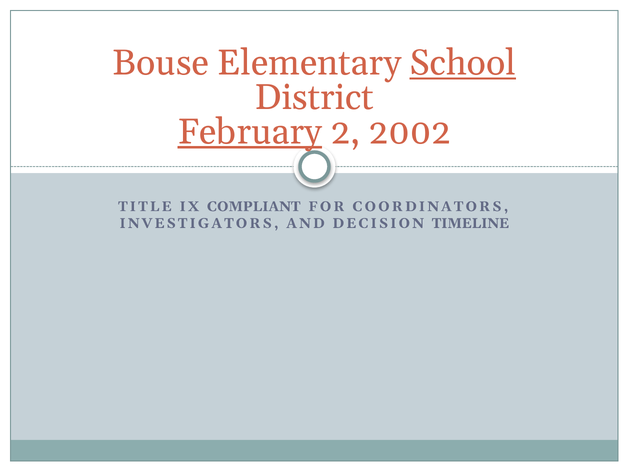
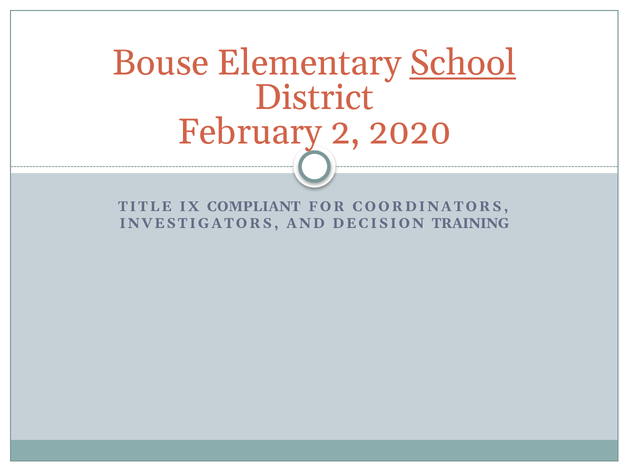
February underline: present -> none (250, 132)
2002: 2002 -> 2020 (410, 132)
TIMELINE: TIMELINE -> TRAINING (470, 223)
